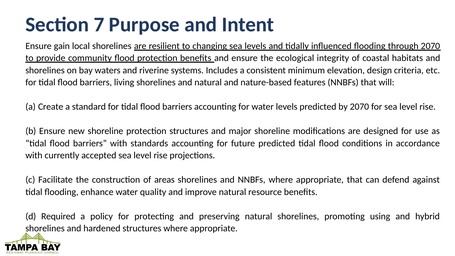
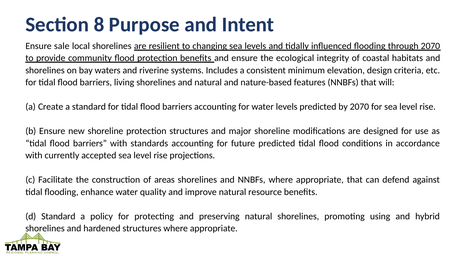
7: 7 -> 8 (99, 25)
gain: gain -> sale (62, 46)
d Required: Required -> Standard (58, 216)
